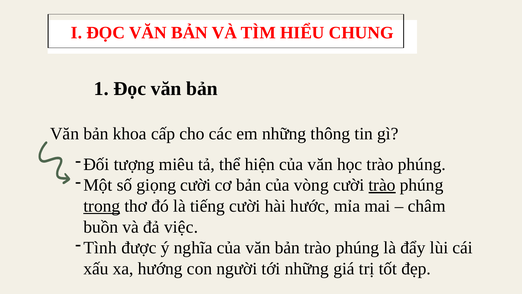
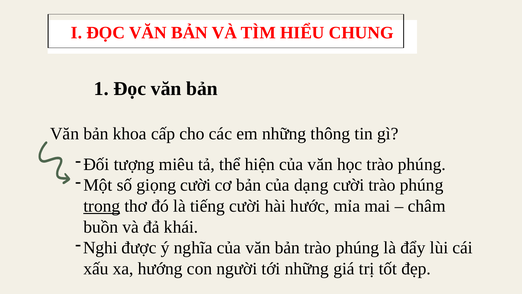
vòng: vòng -> dạng (311, 185)
trào underline: present -> none (382, 185)
việc: việc -> khái (181, 227)
Tình: Tình -> Nghi (100, 248)
